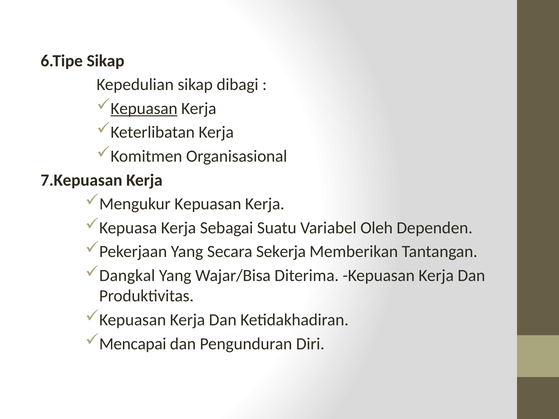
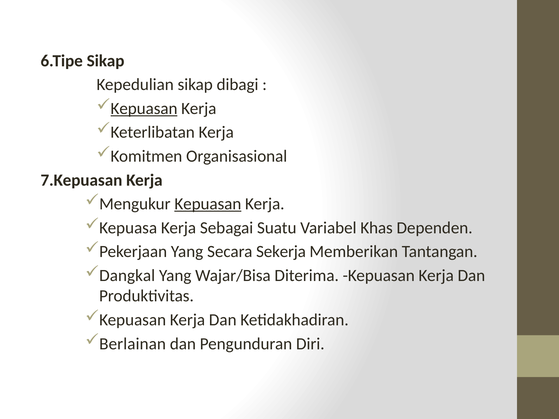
Kepuasan underline: none -> present (208, 204)
Oleh: Oleh -> Khas (377, 228)
Mencapai: Mencapai -> Berlainan (133, 344)
